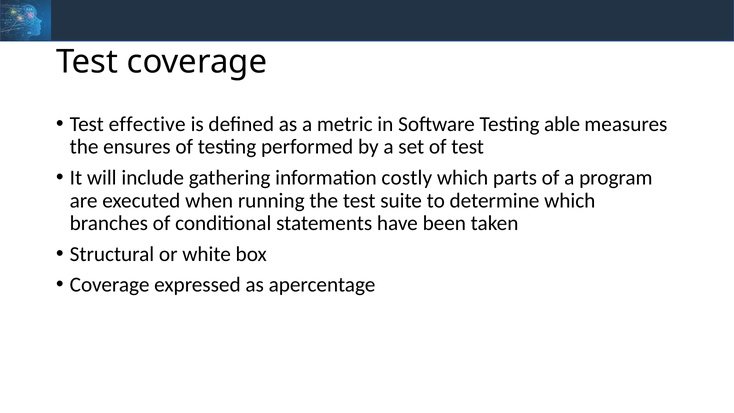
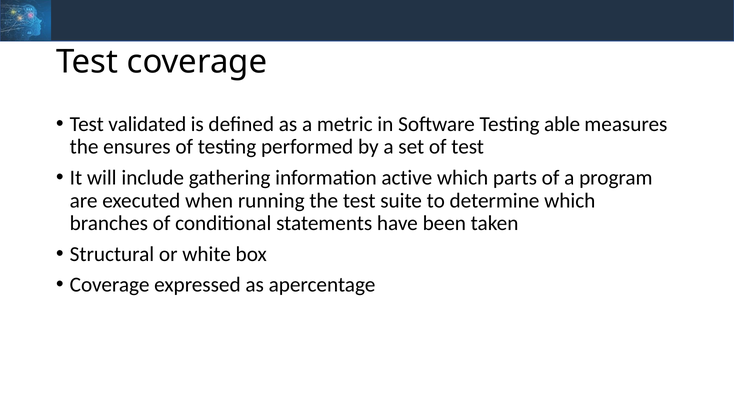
effective: effective -> validated (147, 124)
costly: costly -> active (407, 178)
